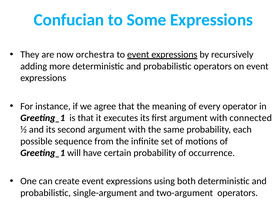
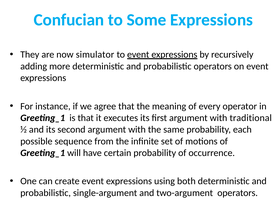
orchestra: orchestra -> simulator (95, 55)
connected: connected -> traditional (251, 118)
